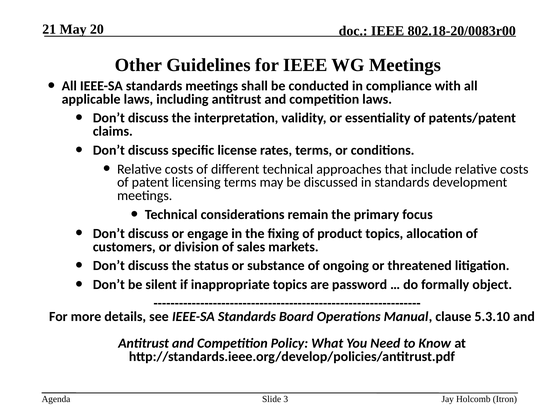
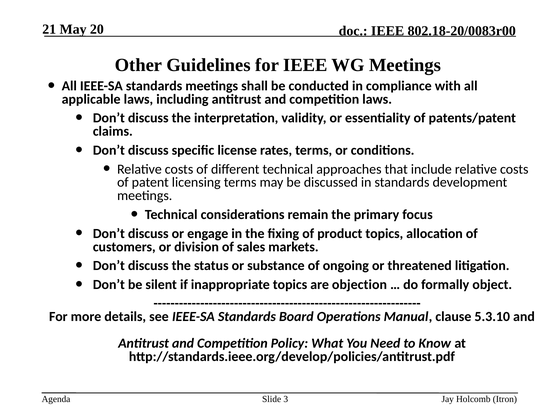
password: password -> objection (359, 285)
